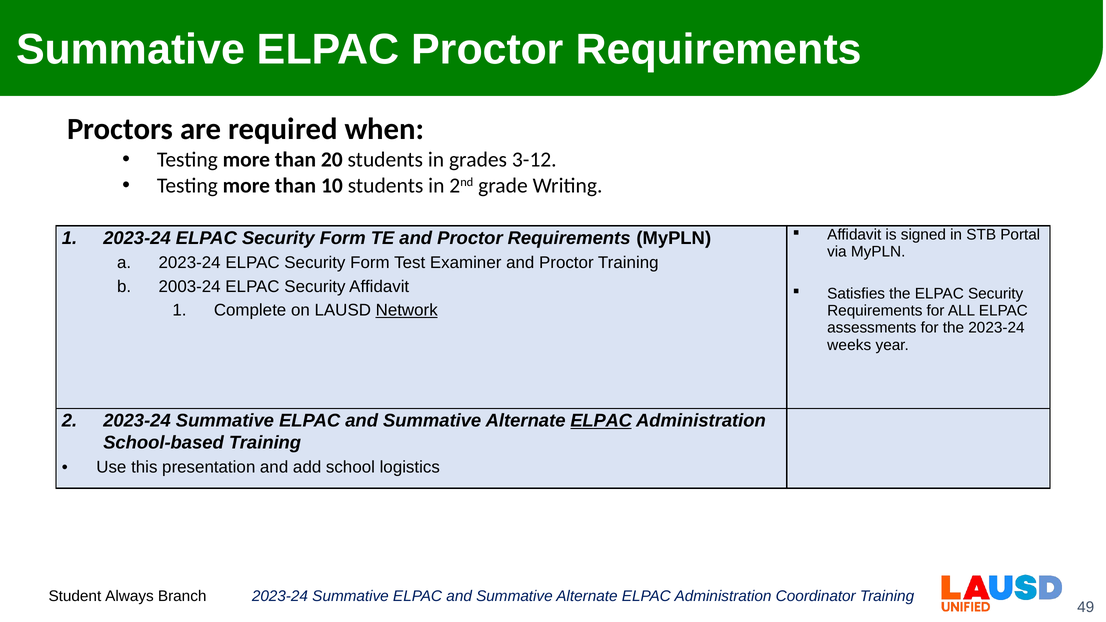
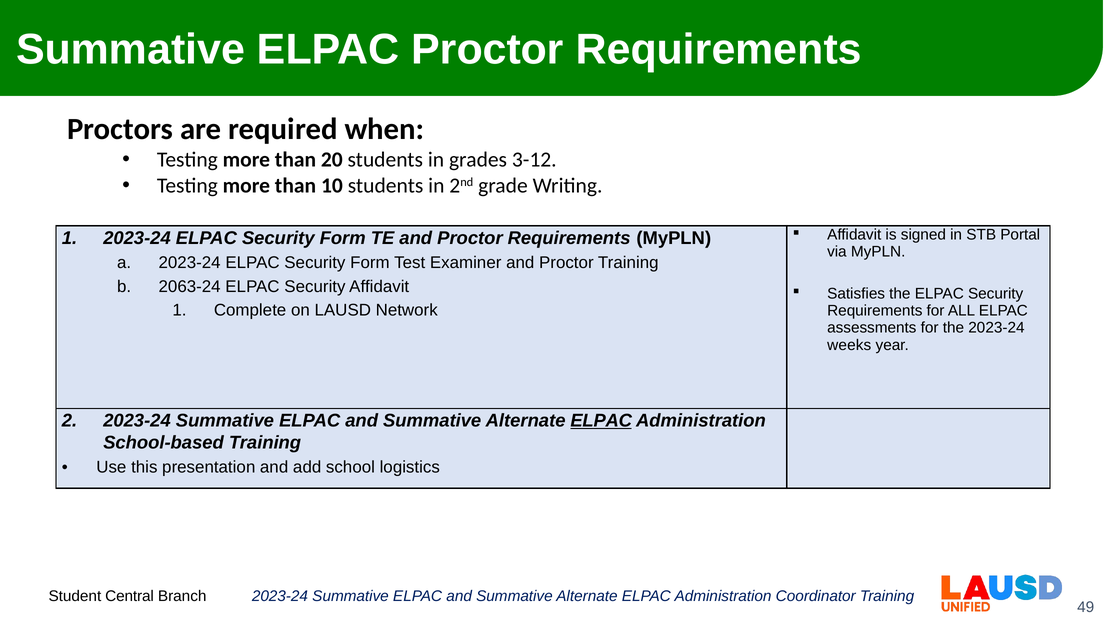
2003-24: 2003-24 -> 2063-24 (190, 287)
Network underline: present -> none (407, 310)
Always: Always -> Central (130, 596)
